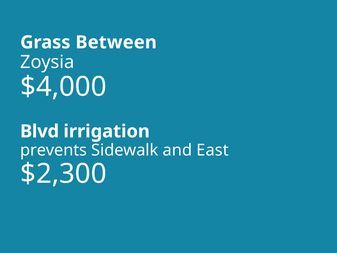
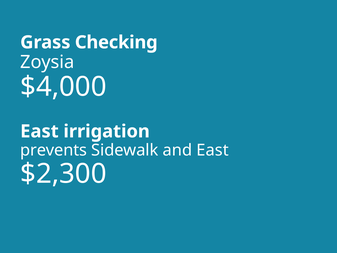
Between: Between -> Checking (116, 42)
Blvd: Blvd -> East (39, 131)
